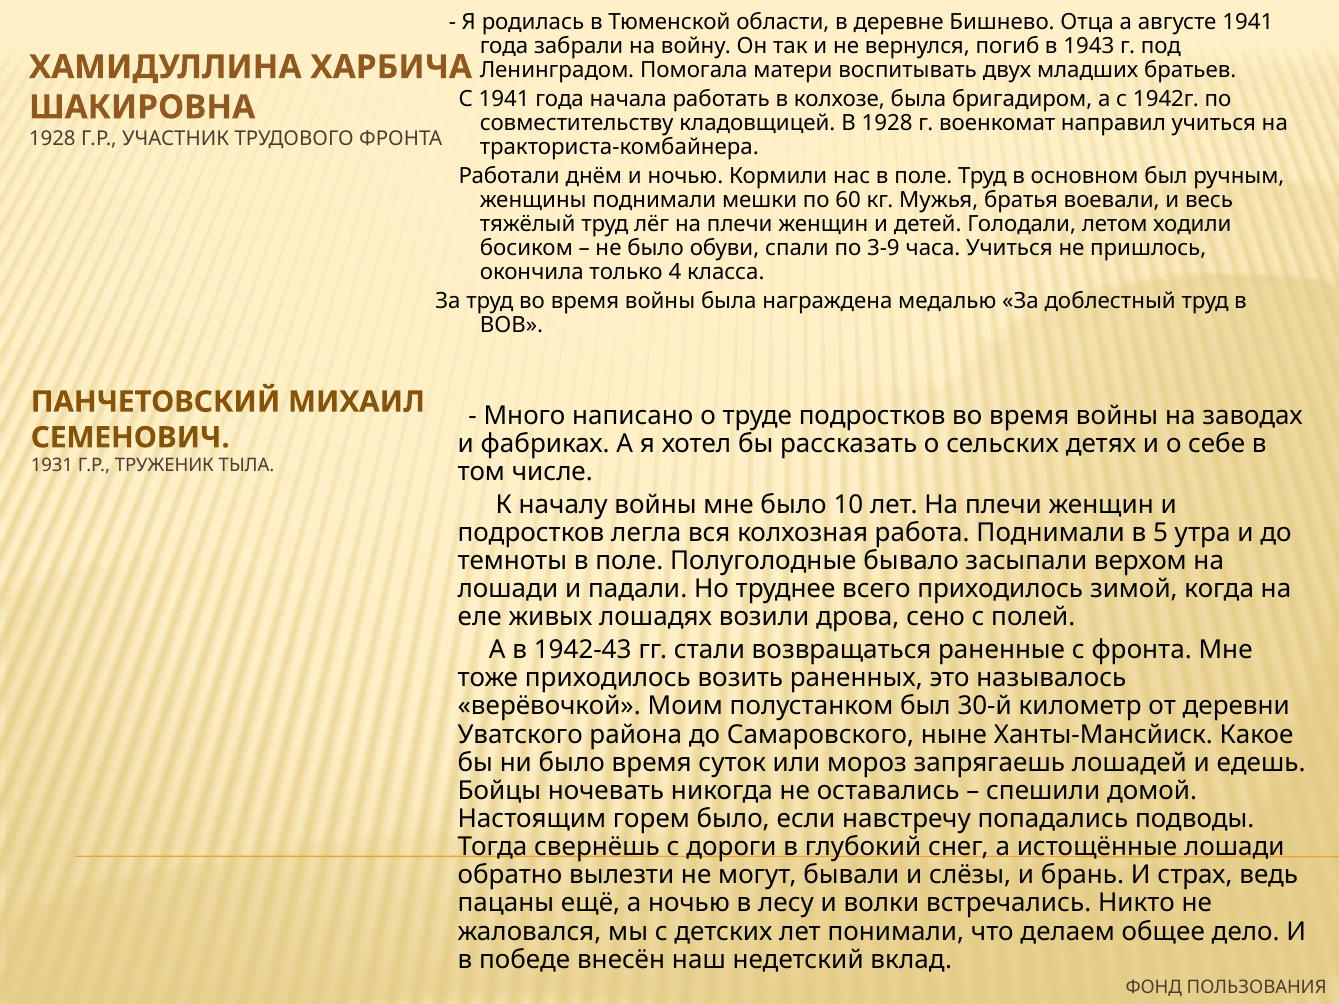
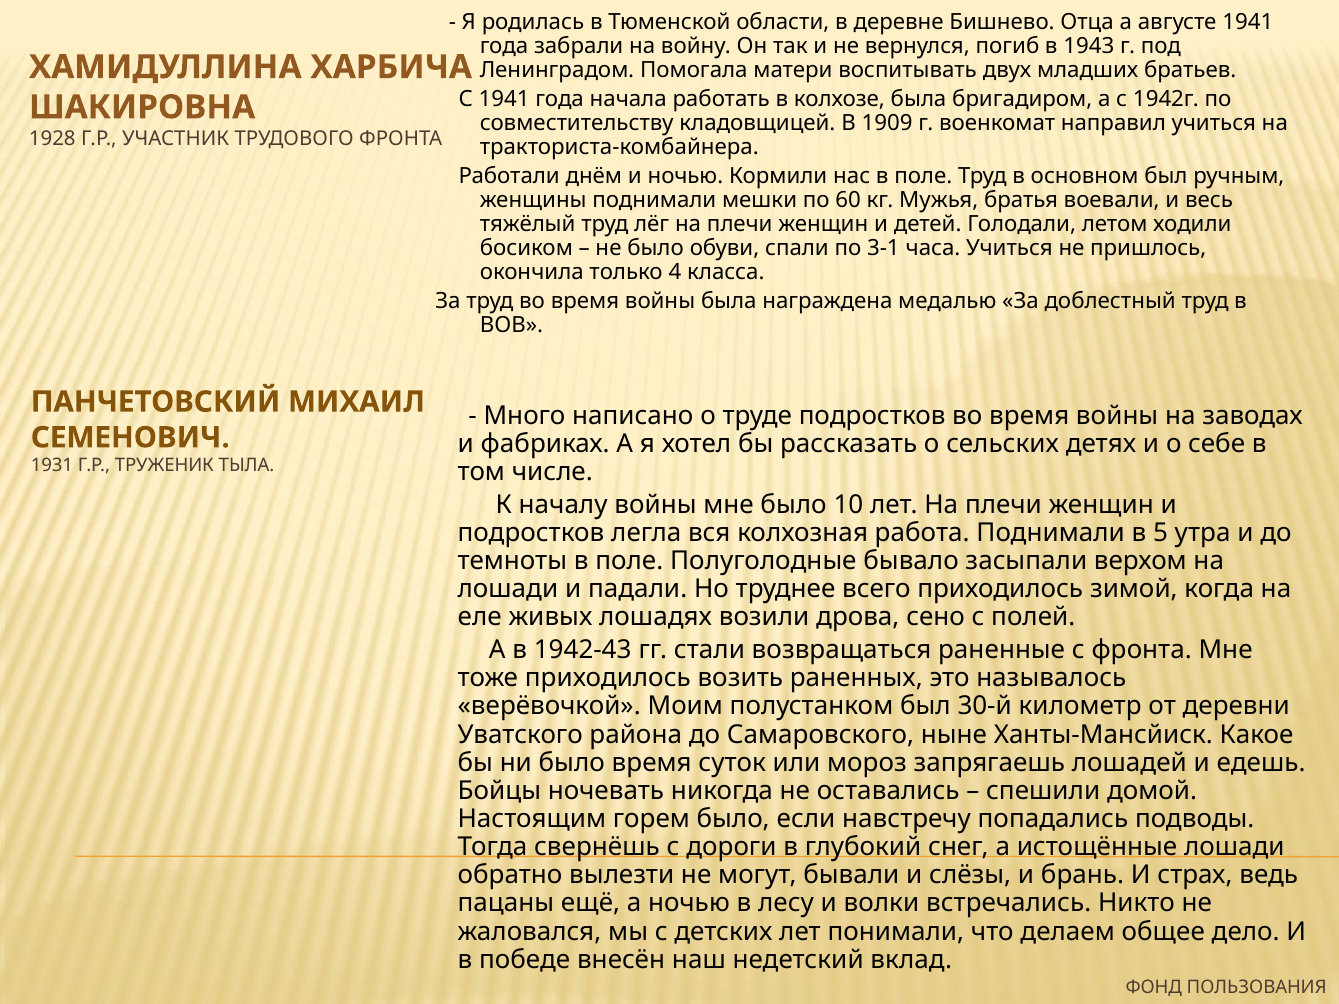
В 1928: 1928 -> 1909 (887, 123)
3-9: 3-9 -> 3-1 (883, 248)
